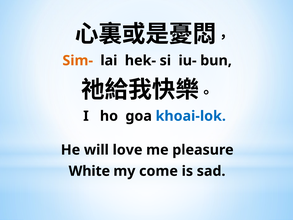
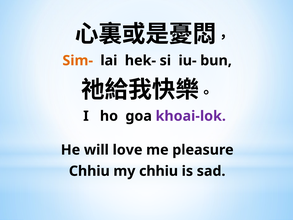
khoai-lok colour: blue -> purple (191, 116)
White: White -> Chhiu (89, 171)
my come: come -> chhiu (159, 171)
